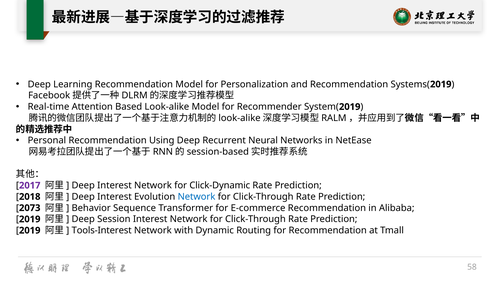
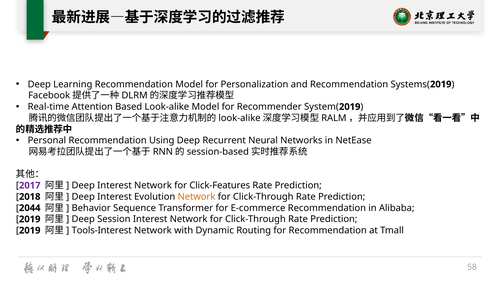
Click-Dynamic: Click-Dynamic -> Click-Features (220, 186)
Network colour: blue -> orange (197, 197)
2073: 2073 -> 2044 (30, 208)
